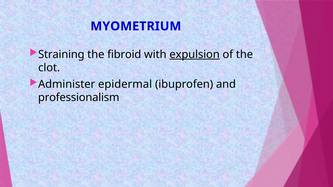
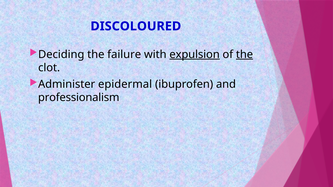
MYOMETRIUM: MYOMETRIUM -> DISCOLOURED (136, 26)
Straining: Straining -> Deciding (61, 54)
fibroid: fibroid -> failure (124, 54)
the underline: none -> present (245, 54)
